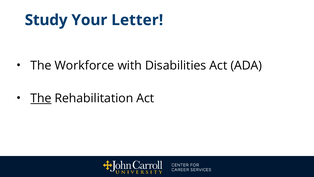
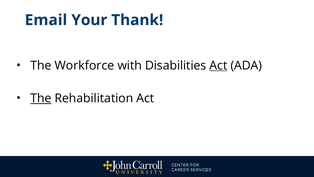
Study: Study -> Email (46, 20)
Letter: Letter -> Thank (137, 20)
Act underline: none -> present (218, 65)
